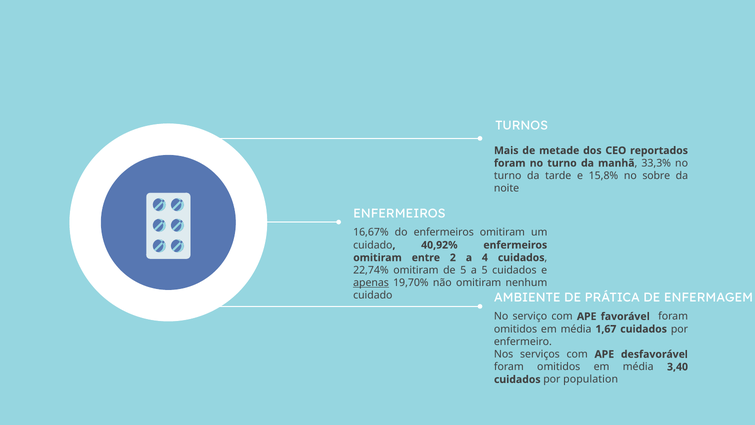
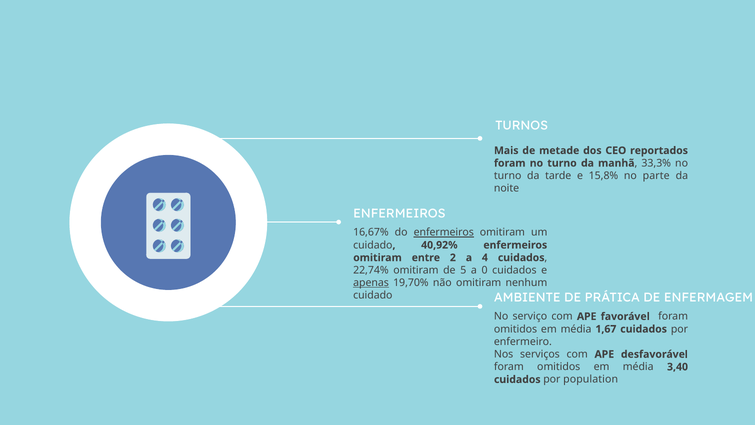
sobre: sobre -> parte (656, 176)
enfermeiros underline: none -> present (444, 232)
a 5: 5 -> 0 (485, 270)
